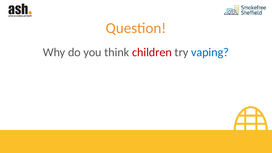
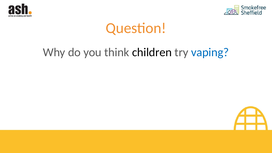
children colour: red -> black (152, 52)
